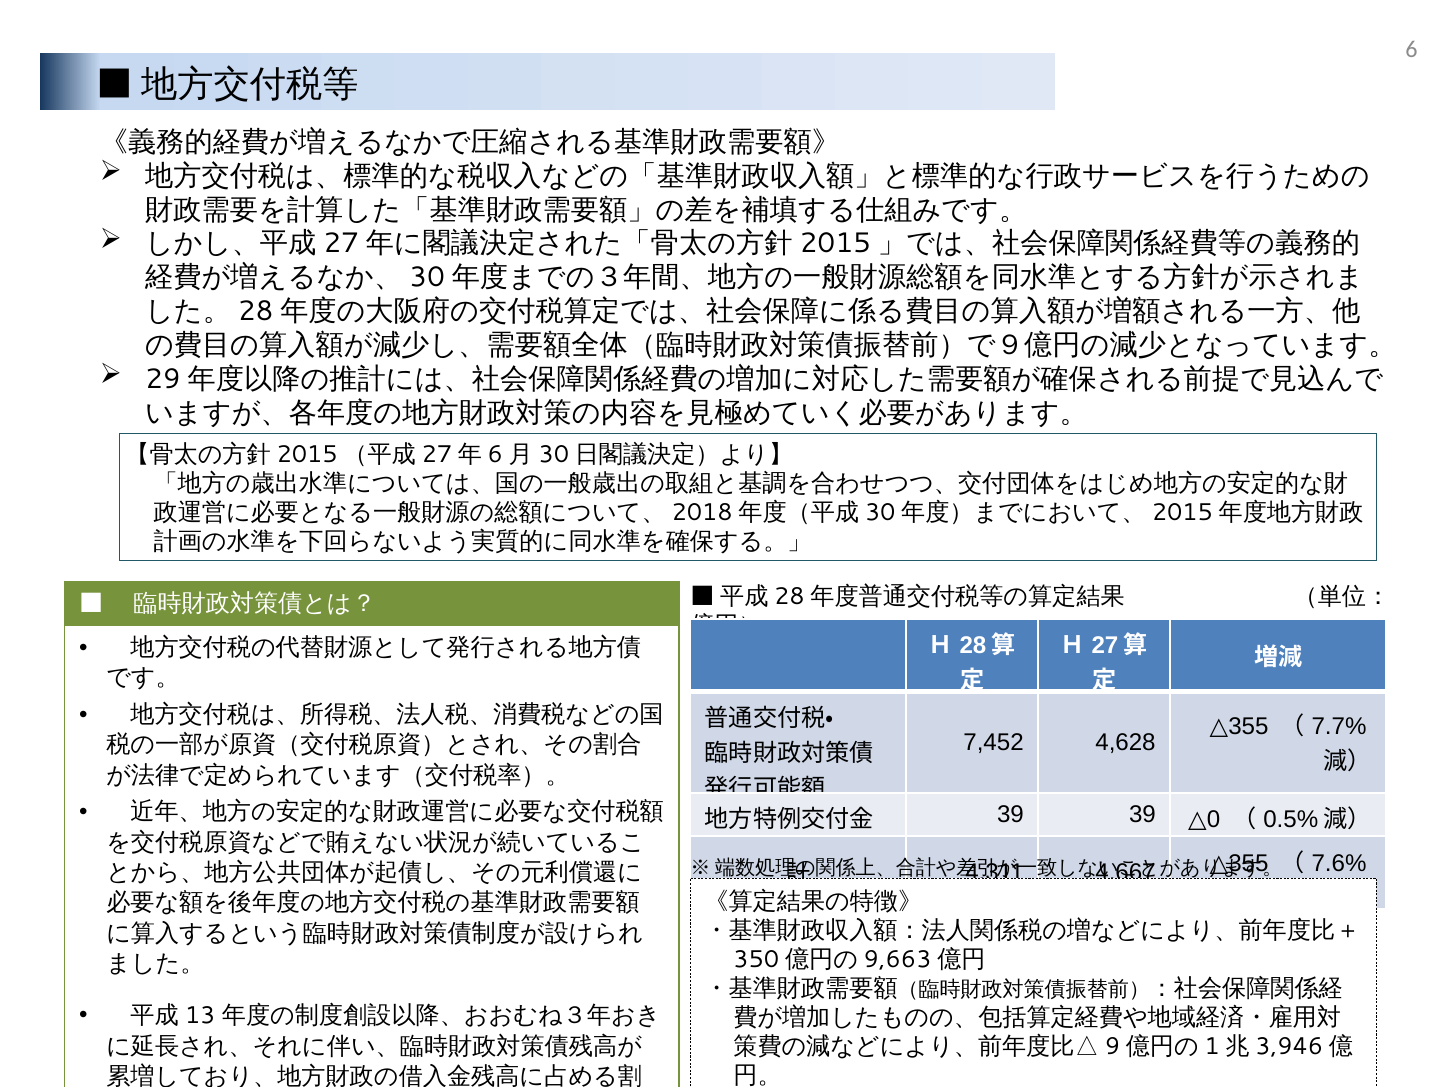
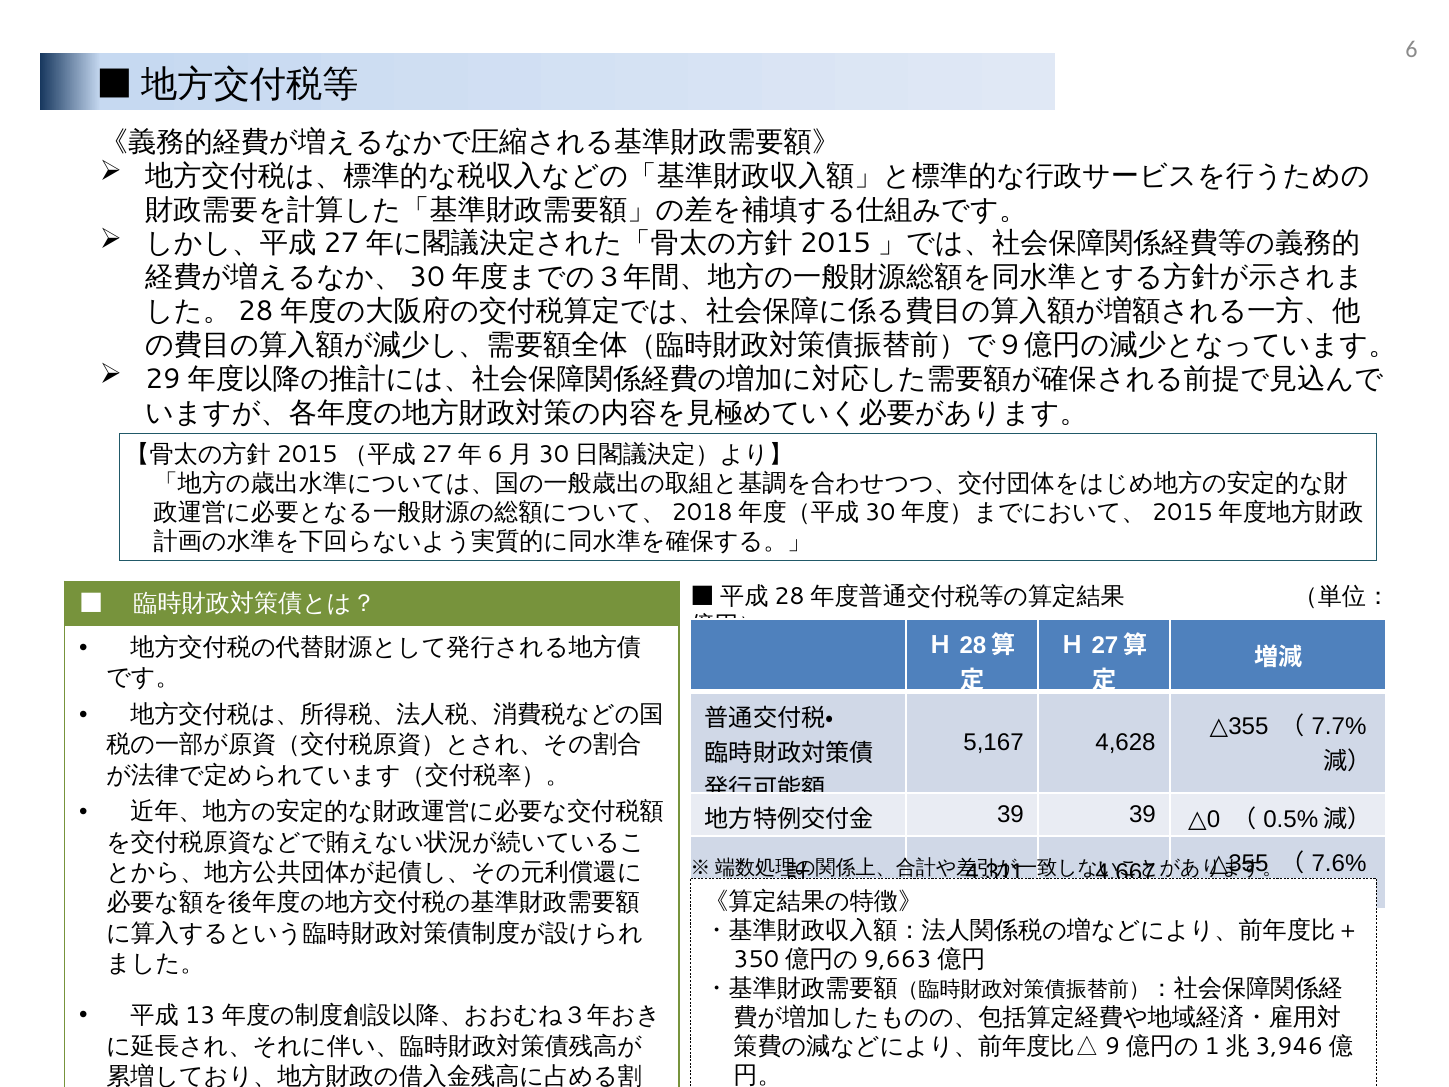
7,452: 7,452 -> 5,167 (994, 742)
